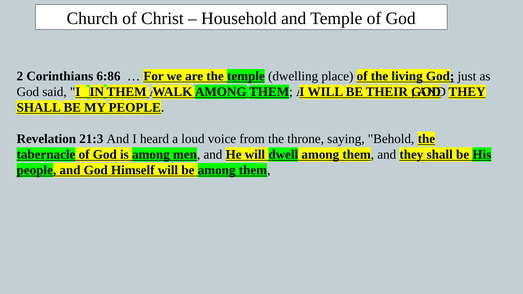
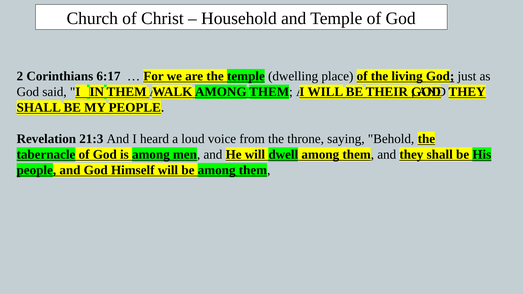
6:86: 6:86 -> 6:17 (108, 76)
